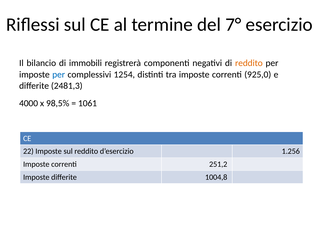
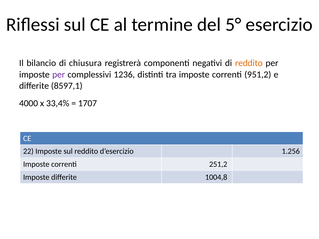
7°: 7° -> 5° (233, 25)
immobili: immobili -> chiusura (85, 63)
per colour: blue -> purple (59, 75)
1254: 1254 -> 1236 (124, 75)
925,0: 925,0 -> 951,2 (258, 75)
2481,3: 2481,3 -> 8597,1 (67, 86)
98,5%: 98,5% -> 33,4% (58, 103)
1061: 1061 -> 1707 (88, 103)
